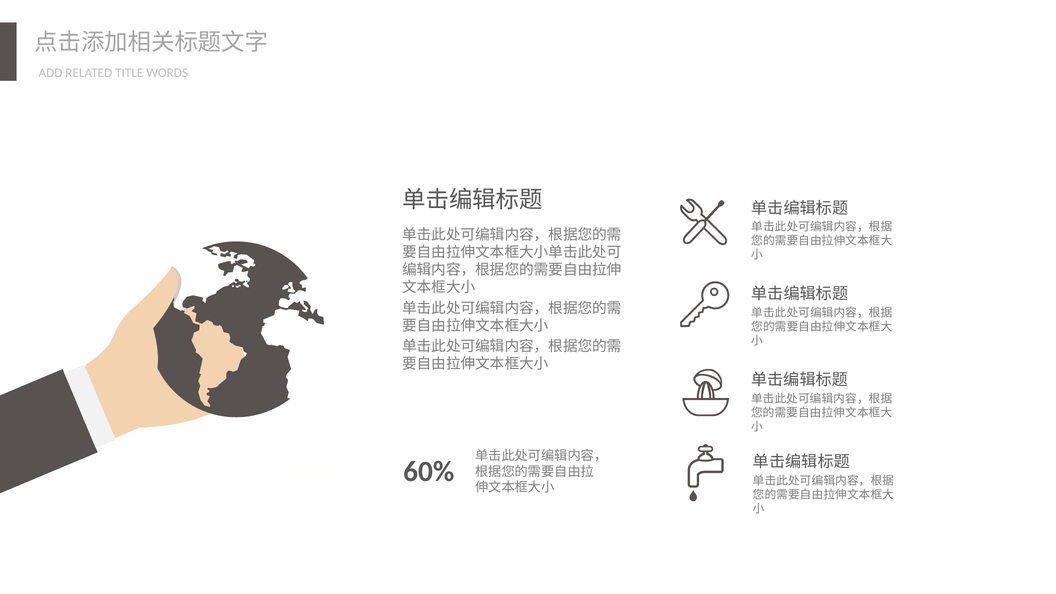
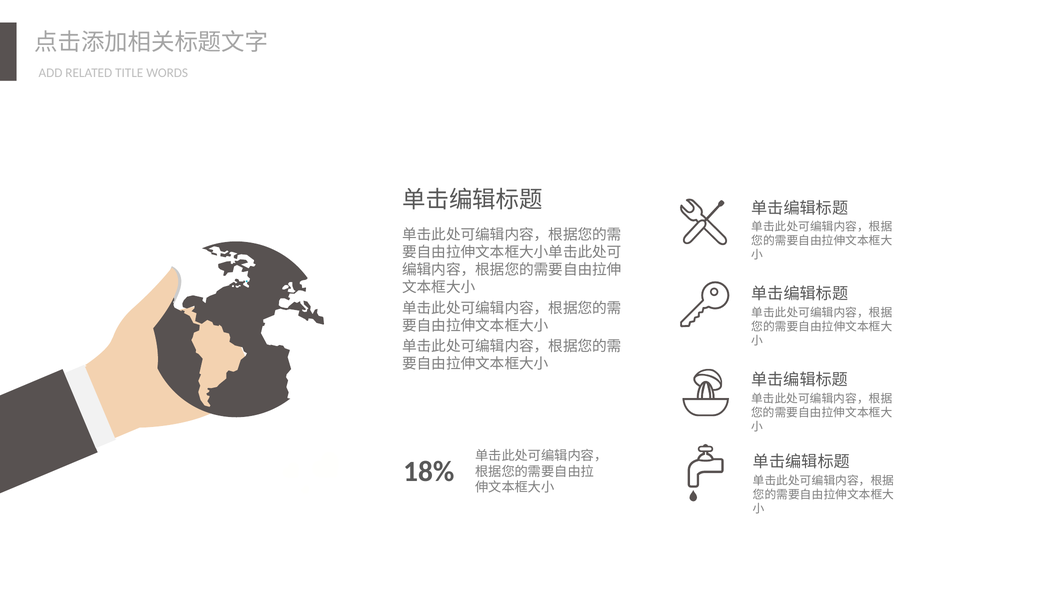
60%: 60% -> 18% (429, 472)
